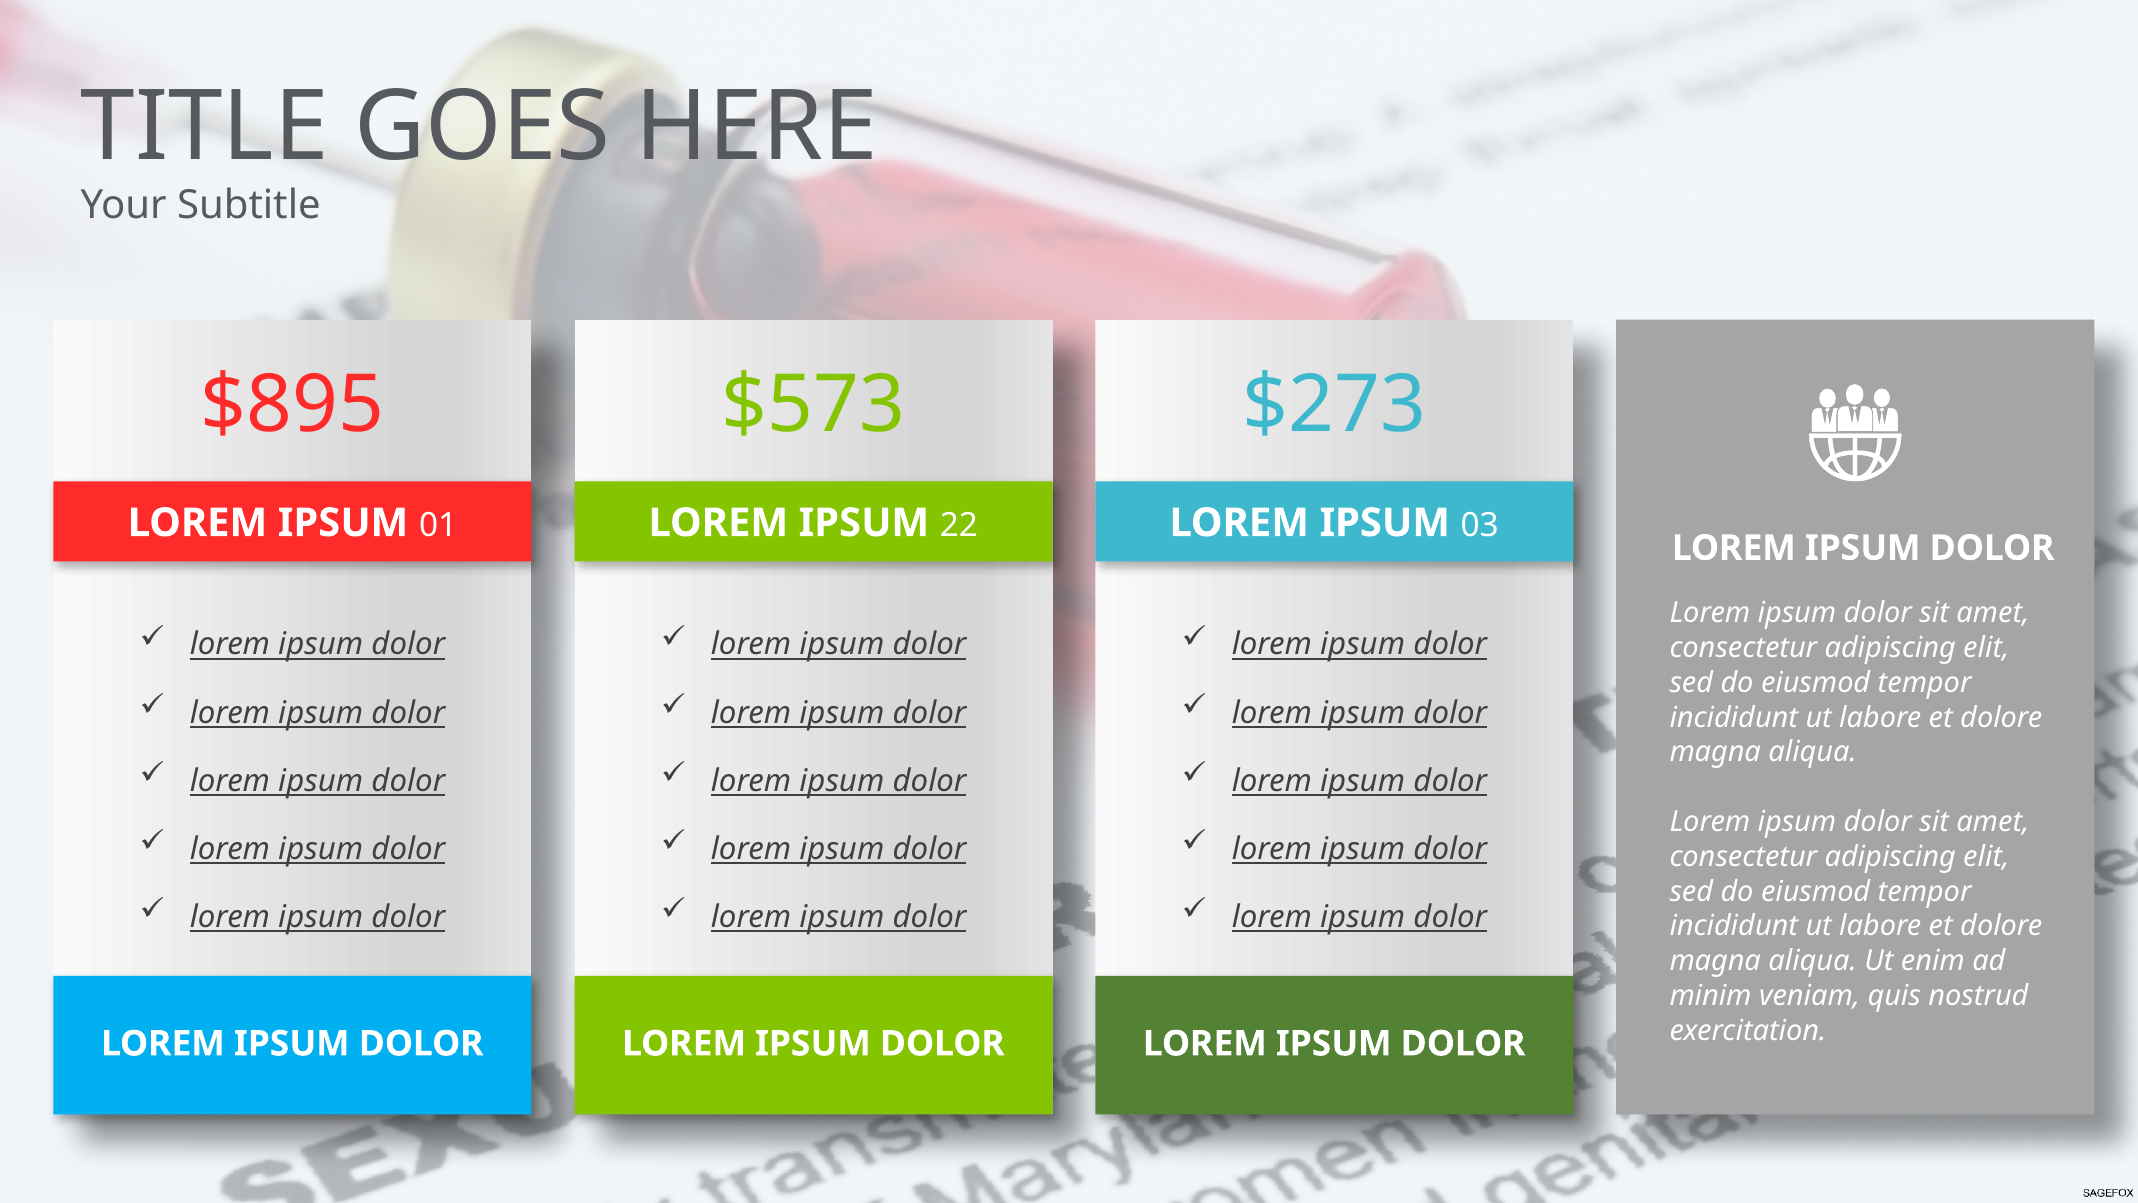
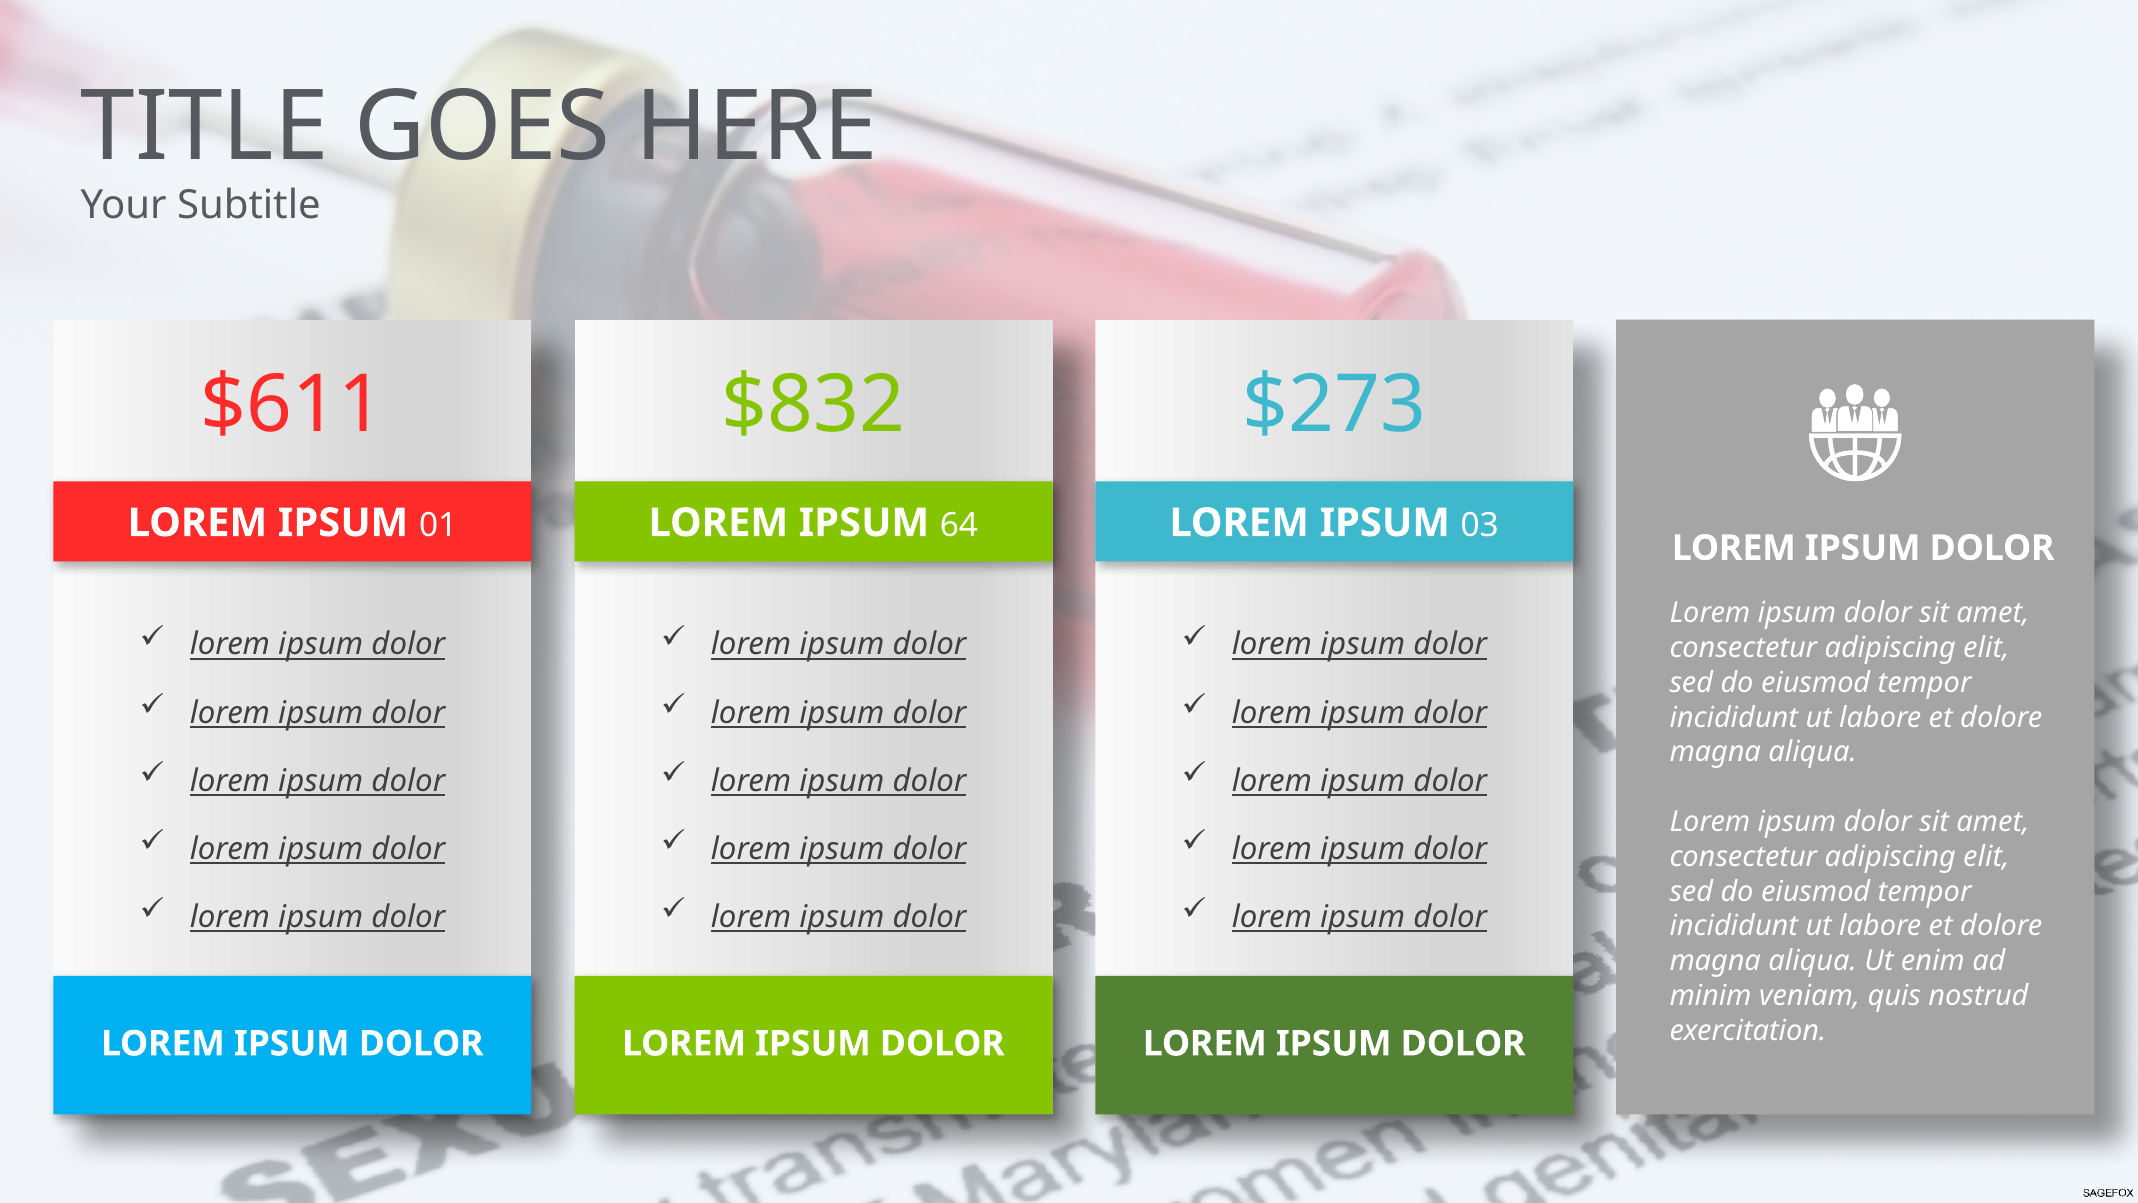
$895: $895 -> $611 (292, 405)
$573: $573 -> $832 (814, 405)
22: 22 -> 64 (959, 525)
